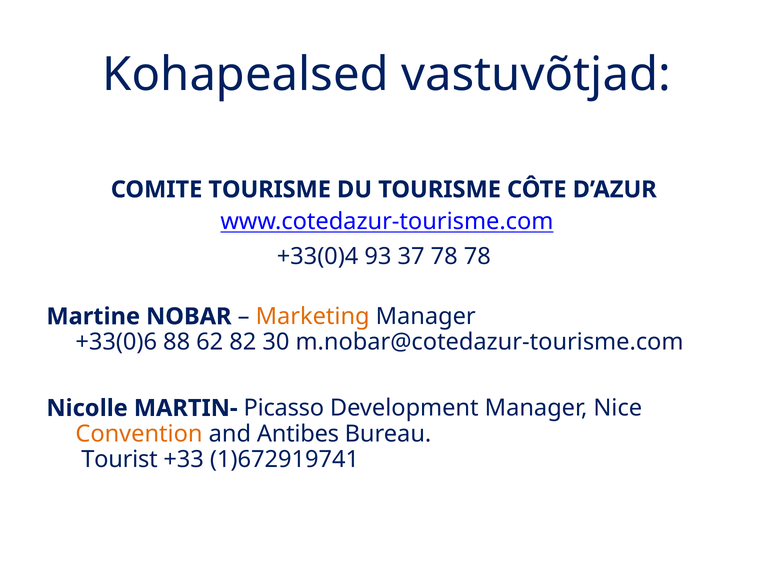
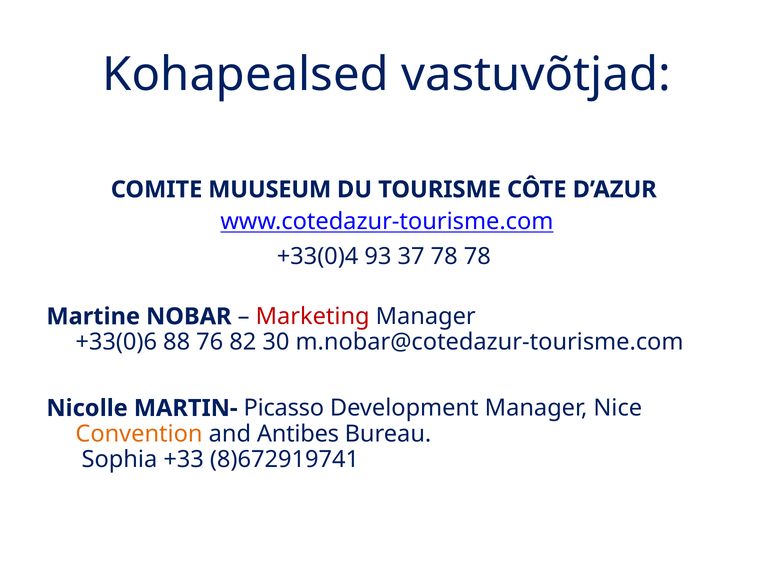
COMITE TOURISME: TOURISME -> MUUSEUM (270, 190)
Marketing colour: orange -> red (313, 317)
62: 62 -> 76 (210, 342)
Tourist: Tourist -> Sophia (119, 460)
1)672919741: 1)672919741 -> 8)672919741 (284, 460)
